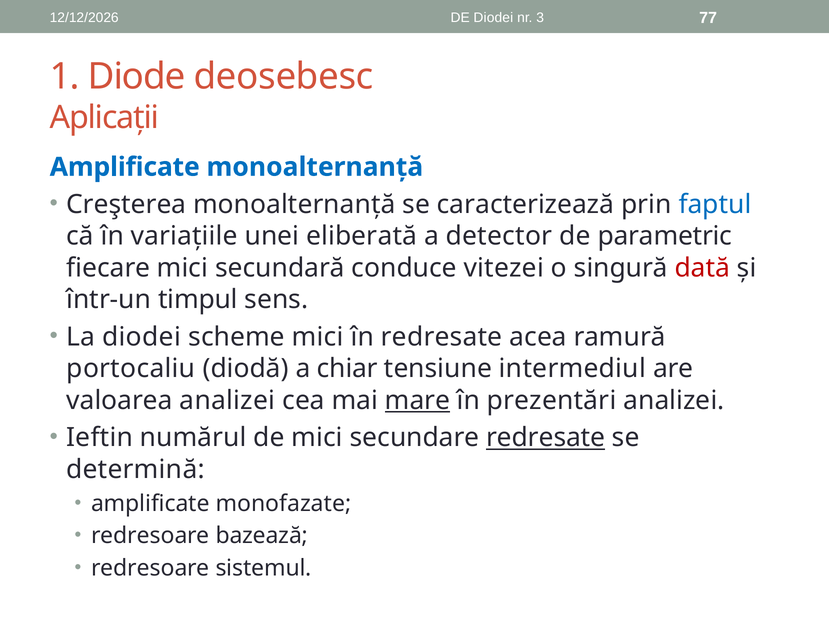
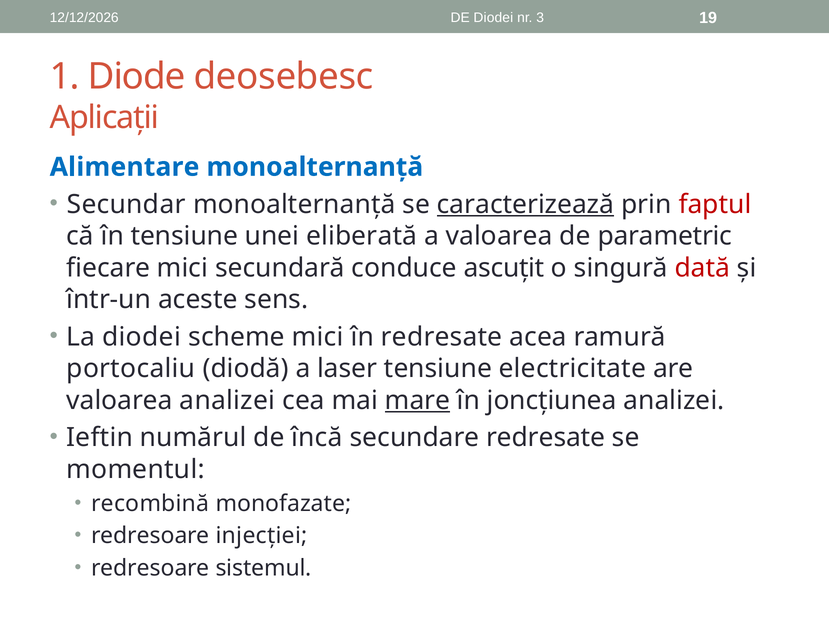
77: 77 -> 19 (708, 18)
Amplificate: Amplificate -> Alimentare (125, 167)
Creşterea: Creşterea -> Secundar (126, 204)
caracterizează underline: none -> present (526, 204)
faptul colour: blue -> red (715, 204)
în variațiile: variațiile -> tensiune (184, 236)
a detector: detector -> valoarea (499, 236)
vitezei: vitezei -> ascuțit (504, 268)
timpul: timpul -> aceste (198, 299)
chiar: chiar -> laser (347, 369)
intermediul: intermediul -> electricitate (572, 369)
prezentări: prezentări -> joncțiunea (552, 400)
de mici: mici -> încă (317, 438)
redresate underline: present -> none (546, 438)
determină: determină -> momentul (135, 469)
amplificate: amplificate -> recombină (150, 503)
bazează: bazează -> injecției (262, 536)
